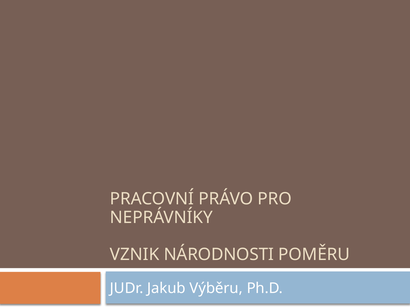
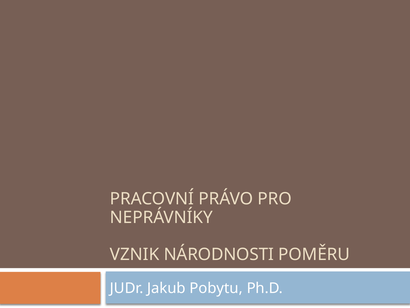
Výběru: Výběru -> Pobytu (216, 288)
